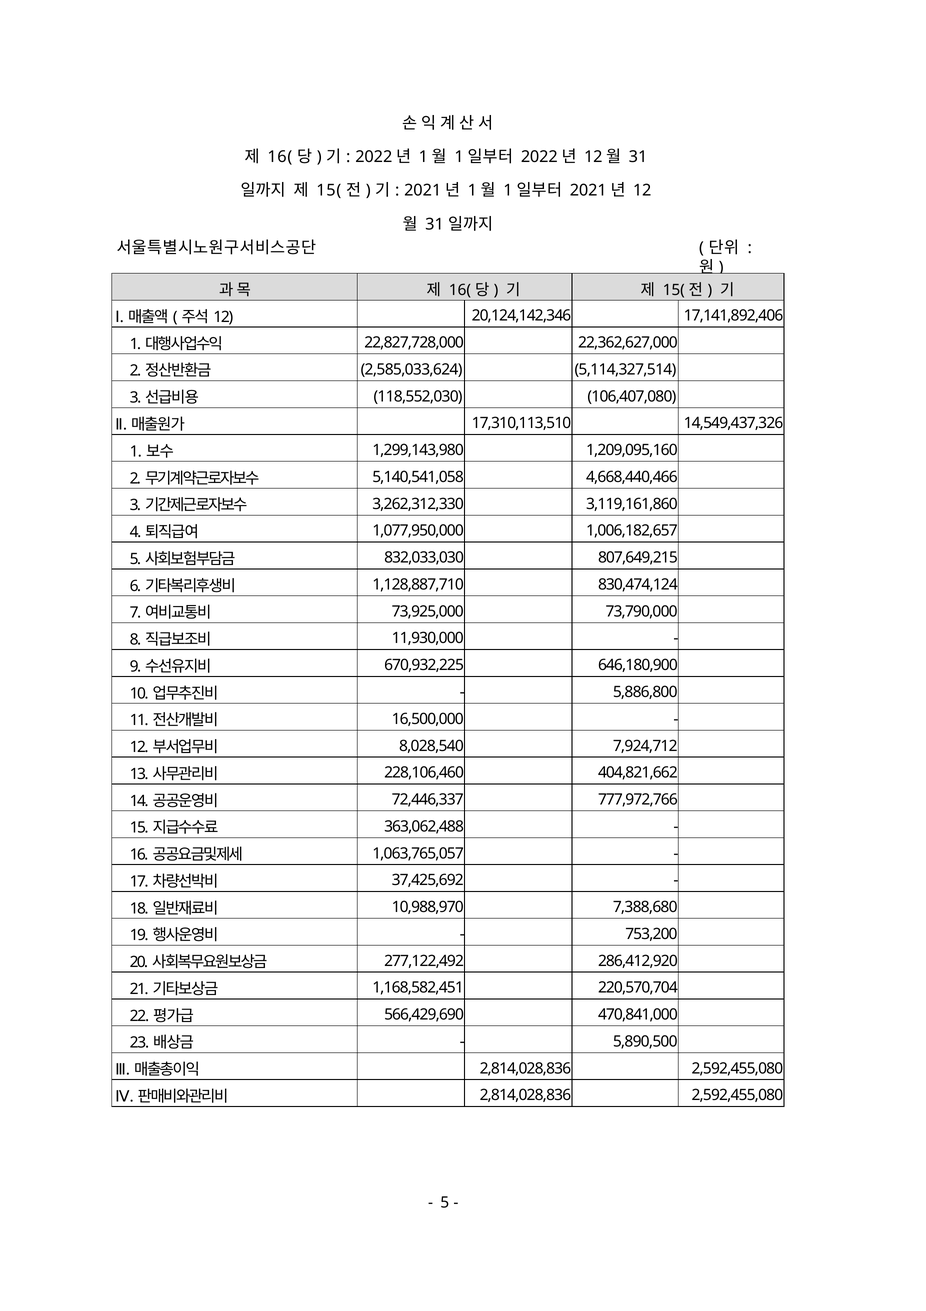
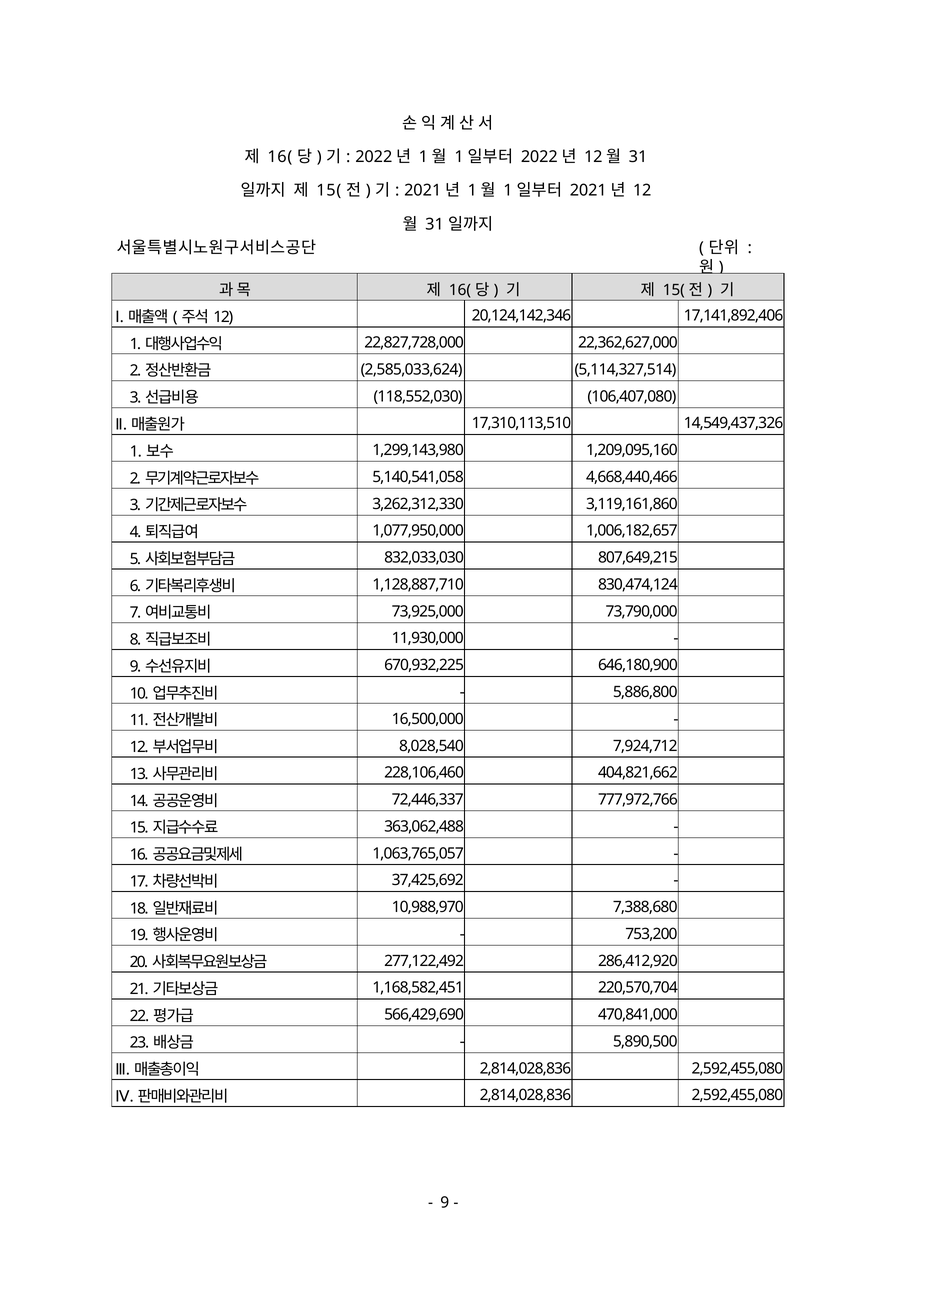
5: 5 -> 9 (445, 1202)
